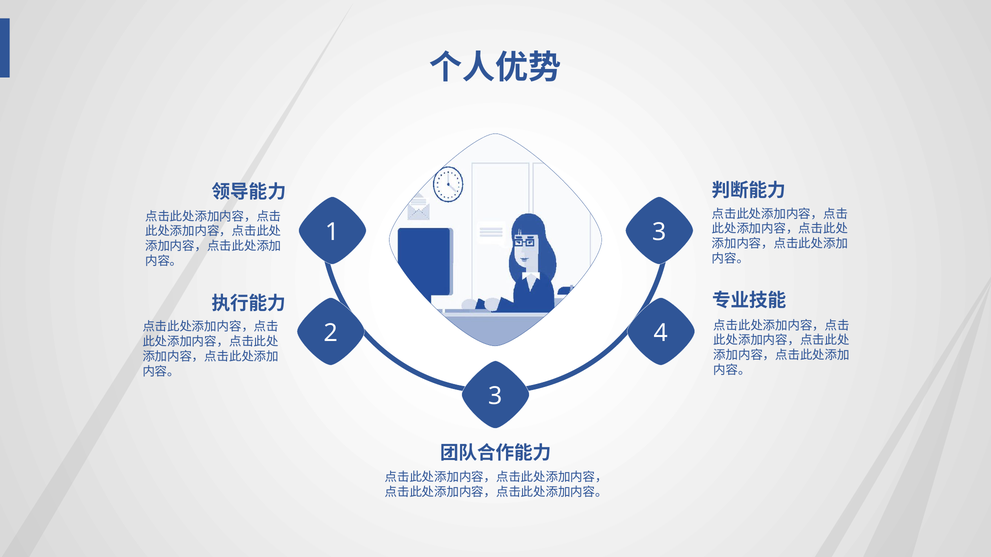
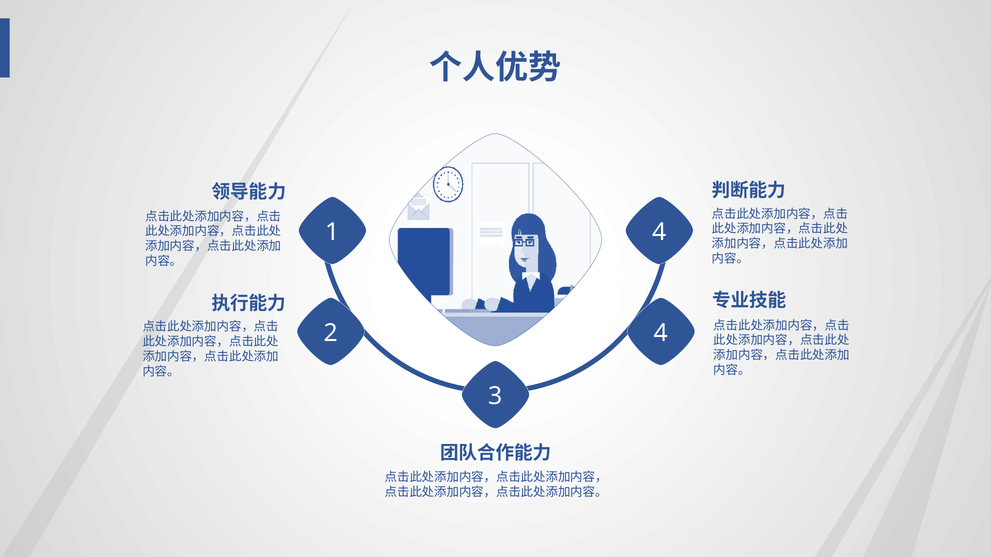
1 3: 3 -> 4 (659, 232)
